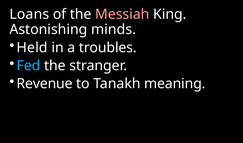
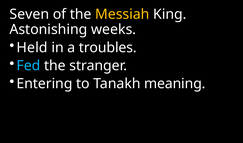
Loans: Loans -> Seven (29, 14)
Messiah colour: pink -> yellow (122, 14)
minds: minds -> weeks (114, 29)
Revenue: Revenue -> Entering (45, 83)
